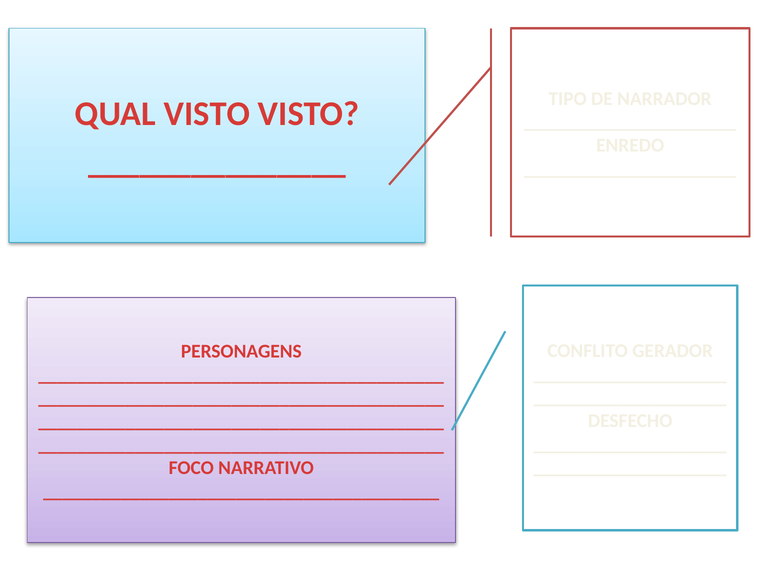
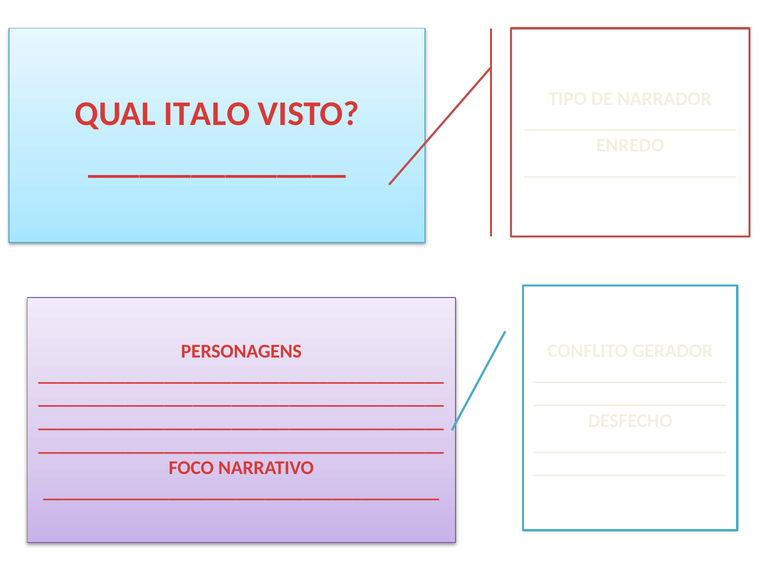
QUAL VISTO: VISTO -> ITALO (207, 114)
